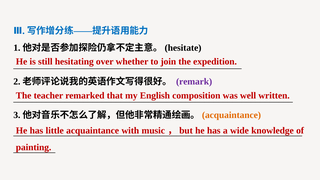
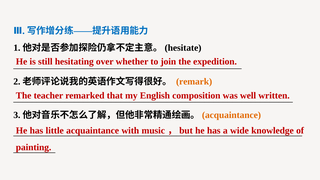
remark colour: purple -> orange (194, 82)
